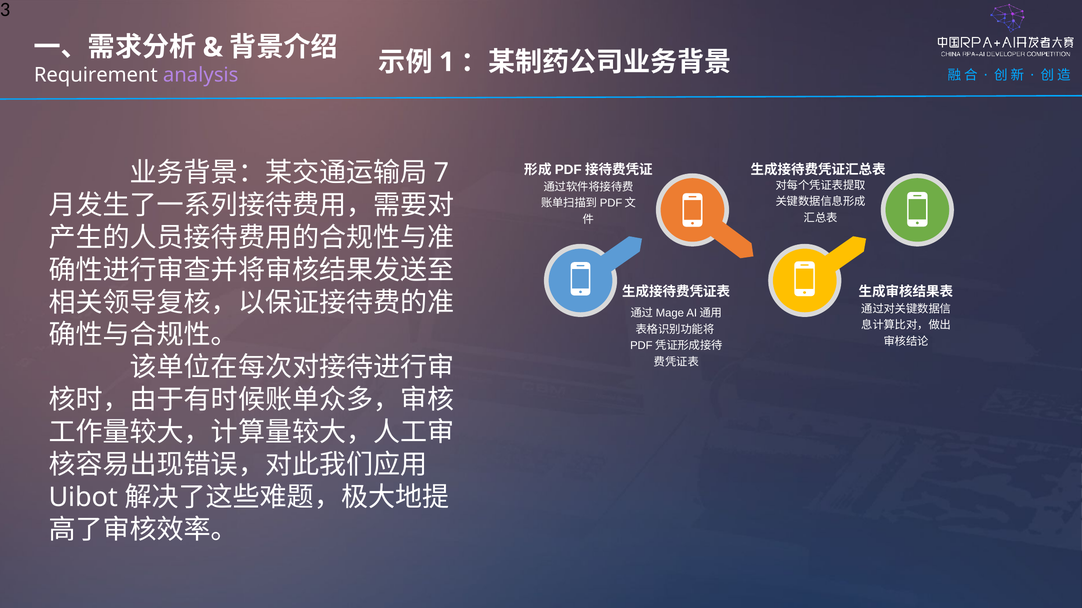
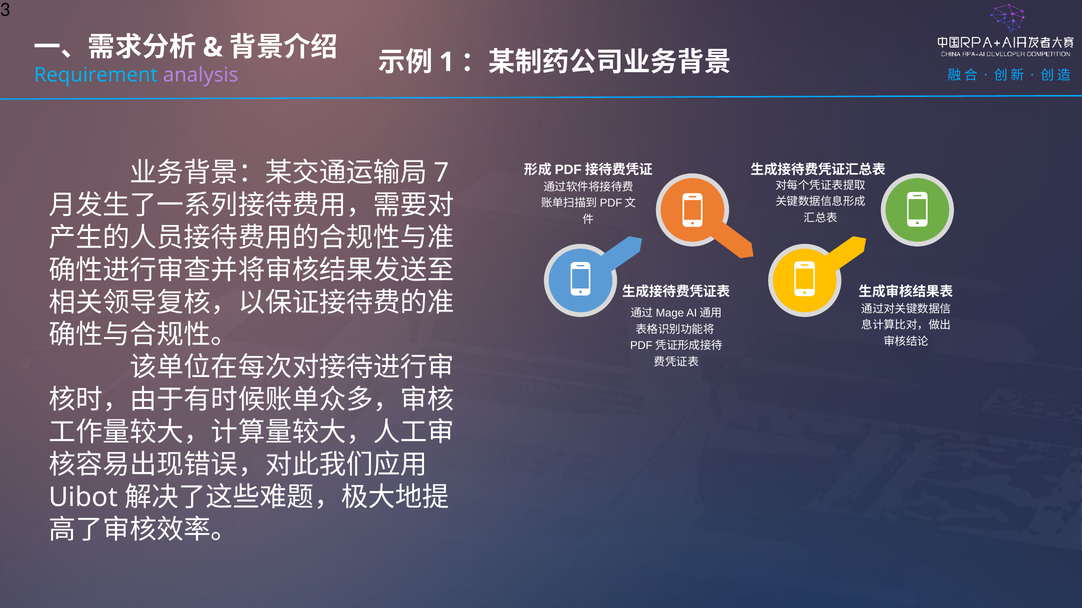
Requirement colour: white -> light blue (96, 75)
